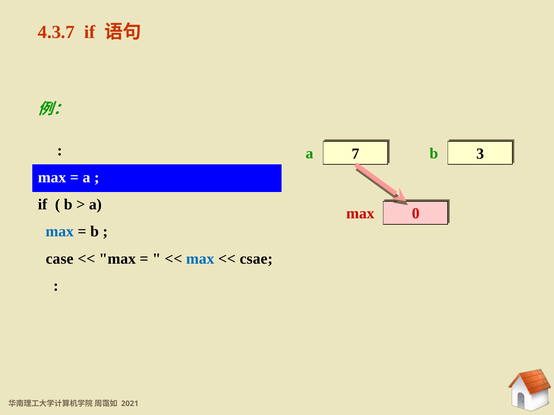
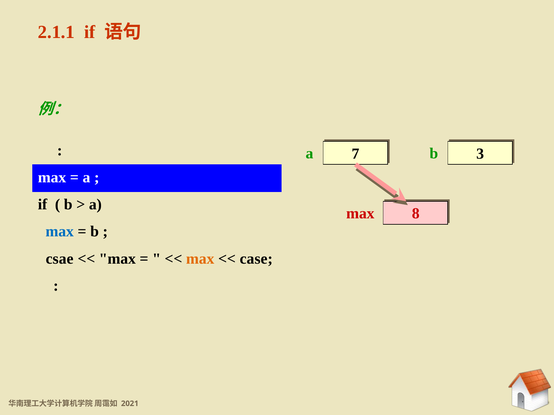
4.3.7: 4.3.7 -> 2.1.1 (56, 32)
0: 0 -> 8 (416, 214)
case: case -> csae (60, 259)
max colour: blue -> orange (200, 259)
csae: csae -> case (256, 259)
